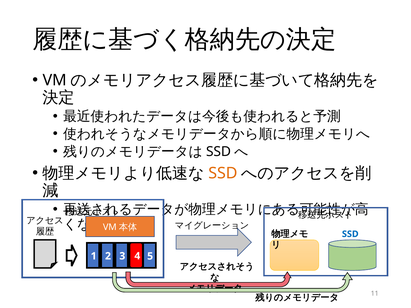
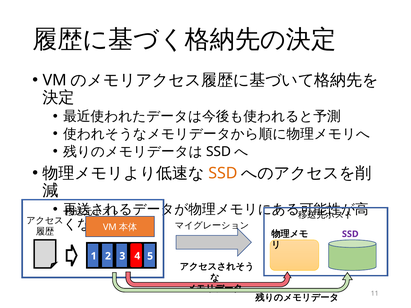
SSD colour: blue -> purple (350, 234)
